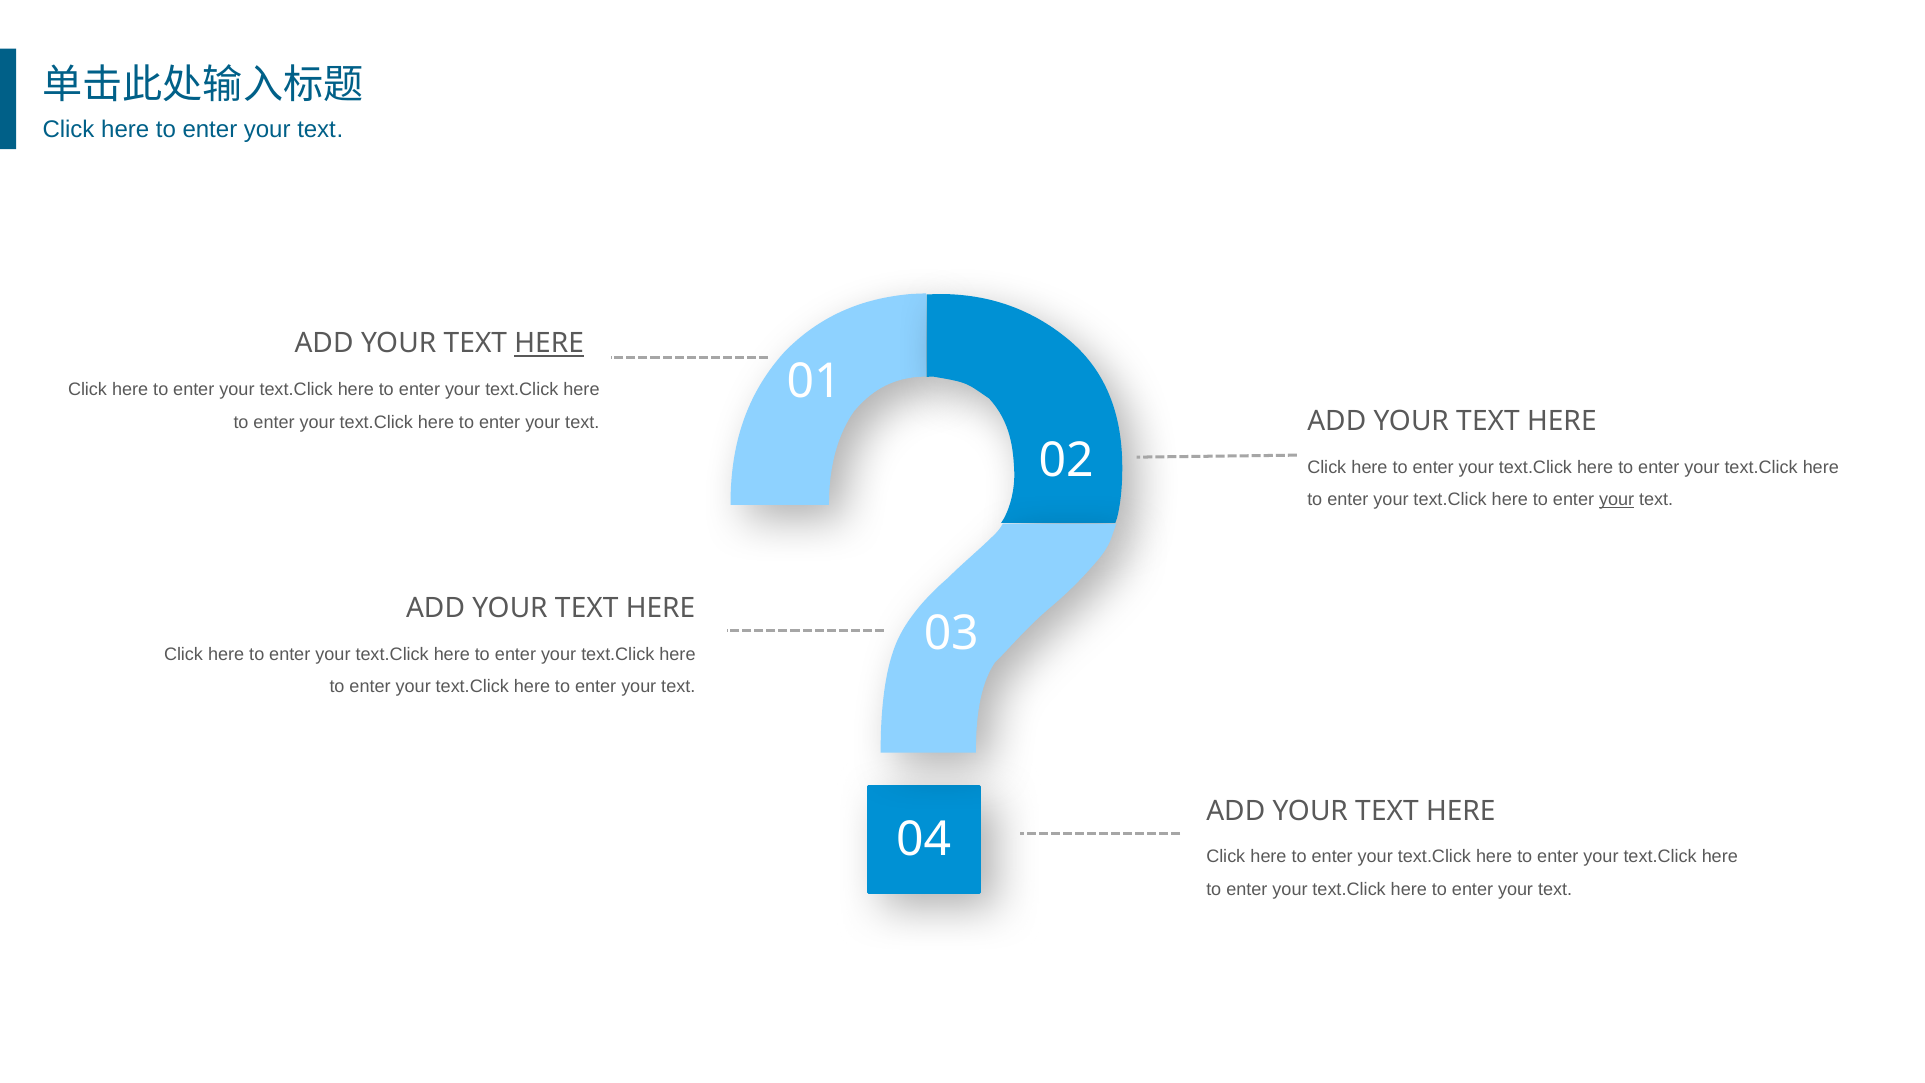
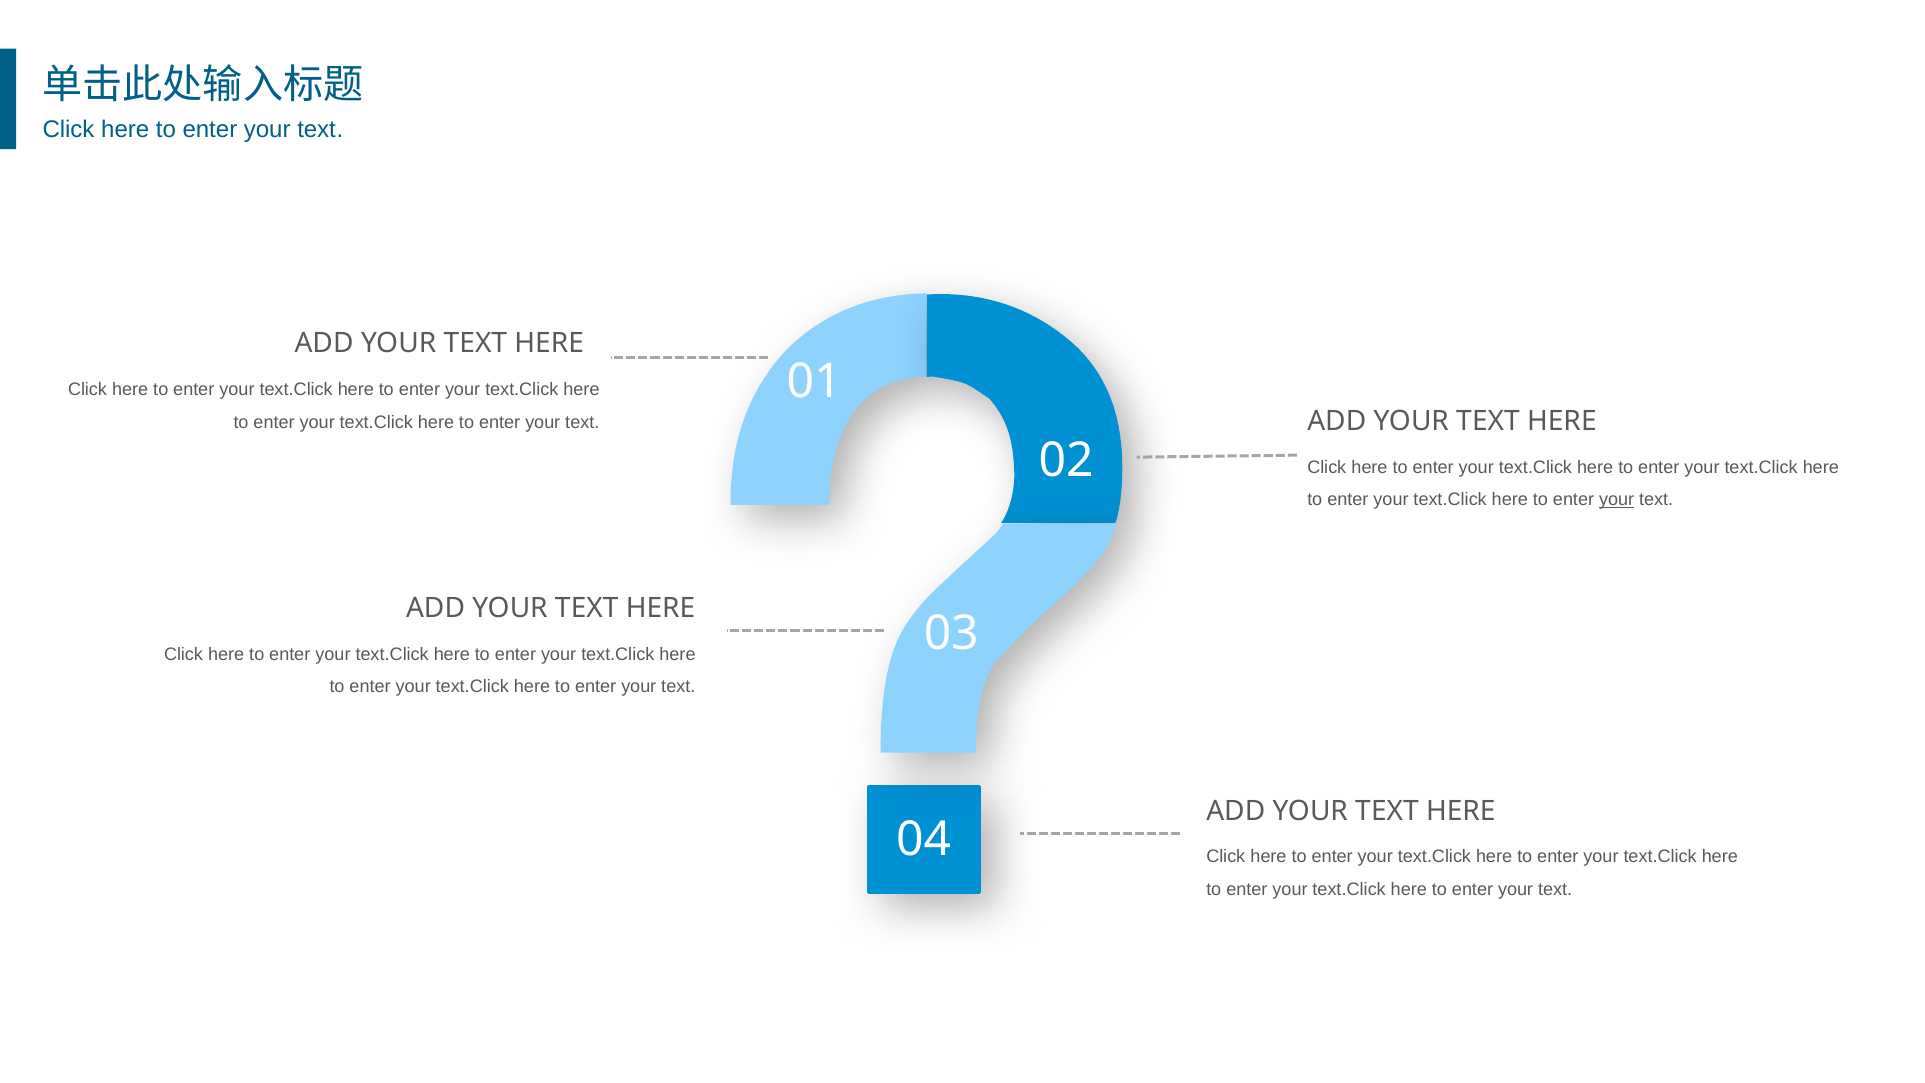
HERE underline: present -> none (549, 344)
